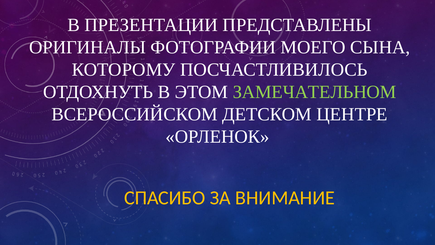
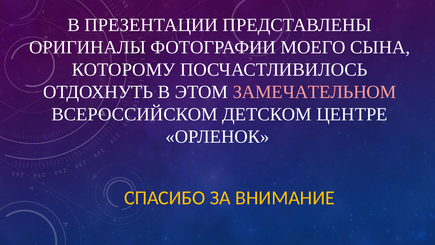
ЗАМЕЧАТЕЛЬНОМ colour: light green -> pink (315, 92)
